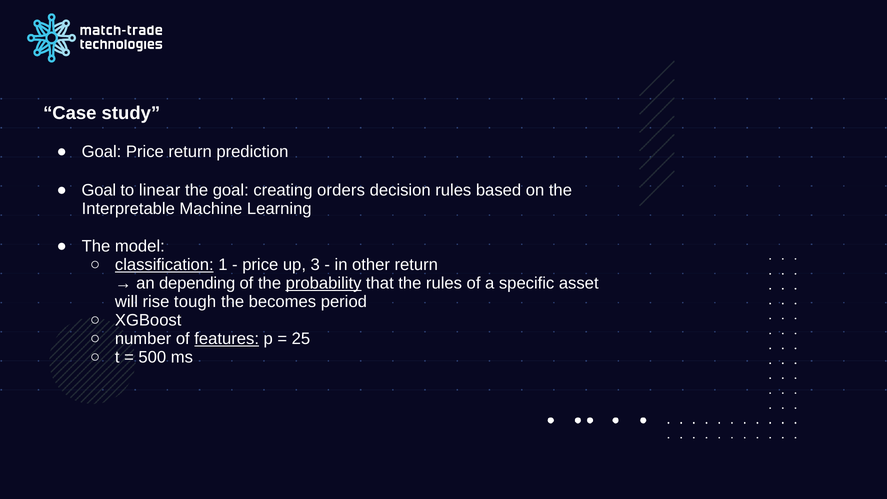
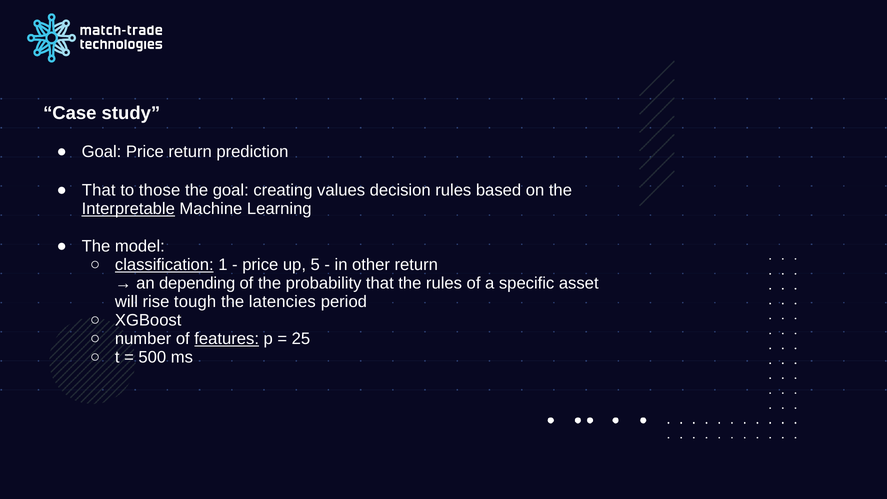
Goal: Goal -> That (99, 190)
linear: linear -> those (160, 190)
orders: orders -> values (341, 190)
Interpretable underline: none -> present (128, 209)
3: 3 -> 5 (315, 265)
probability underline: present -> none (324, 283)
becomes: becomes -> latencies (282, 302)
